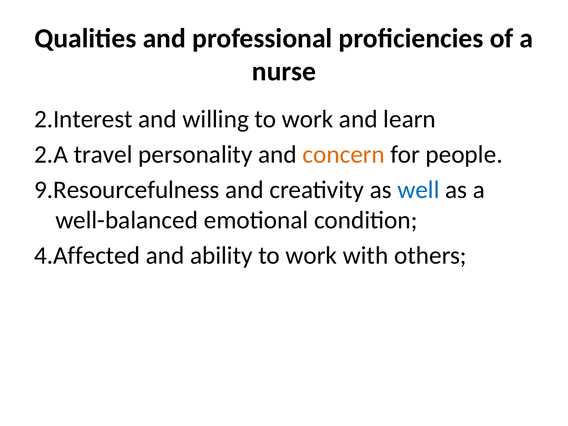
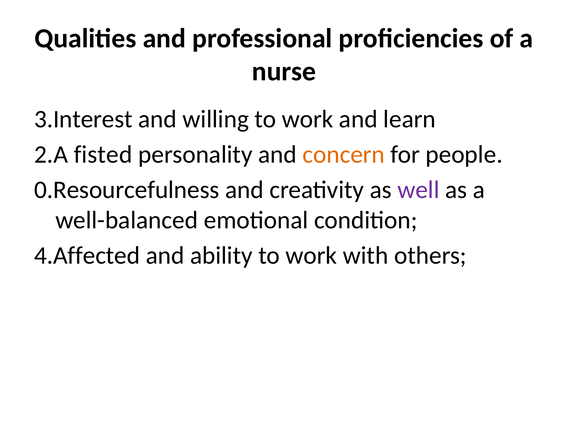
2.Interest: 2.Interest -> 3.Interest (83, 119)
travel: travel -> fisted (103, 155)
9.Resourcefulness: 9.Resourcefulness -> 0.Resourcefulness (127, 190)
well colour: blue -> purple (418, 190)
